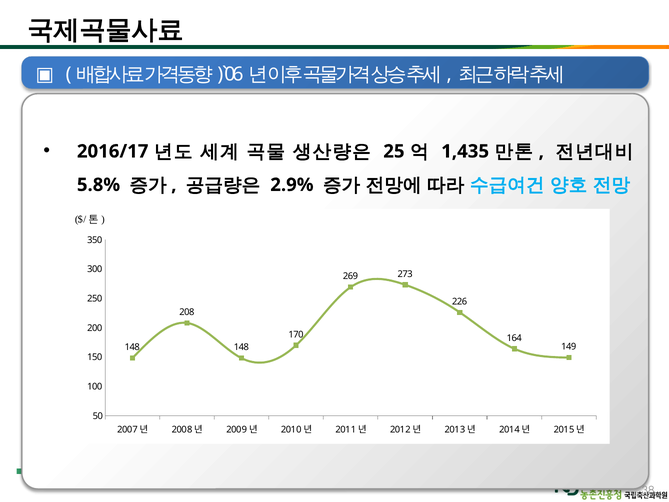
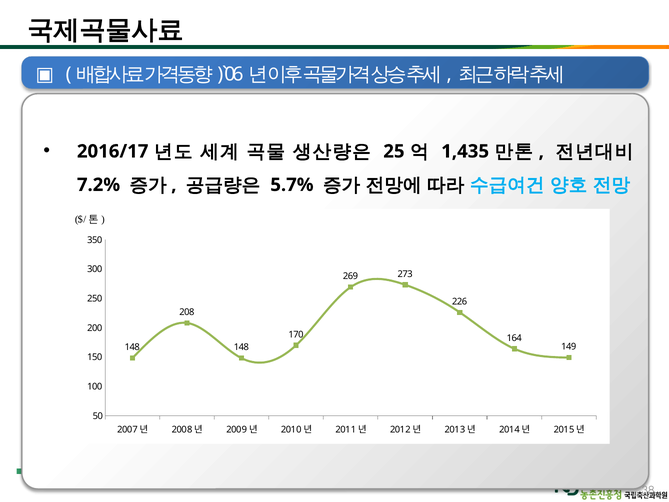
5.8%: 5.8% -> 7.2% (98, 185)
2.9%: 2.9% -> 5.7% (292, 185)
